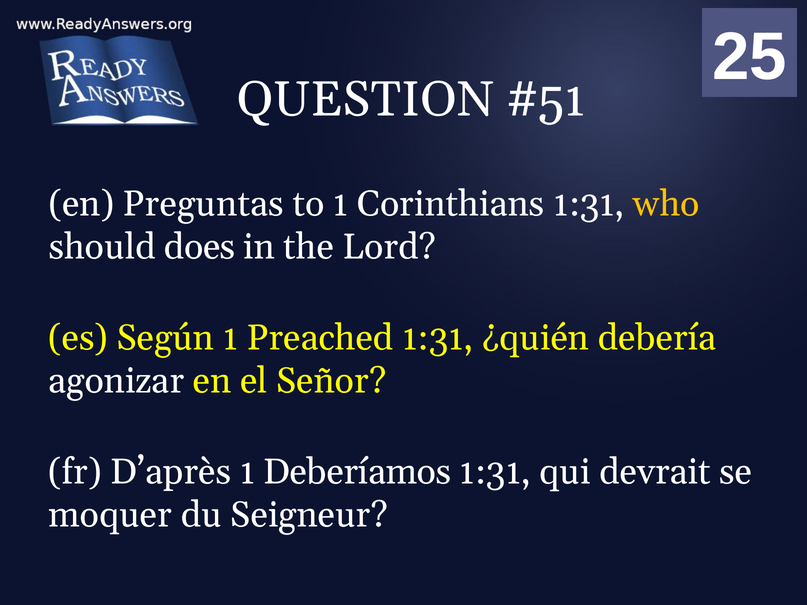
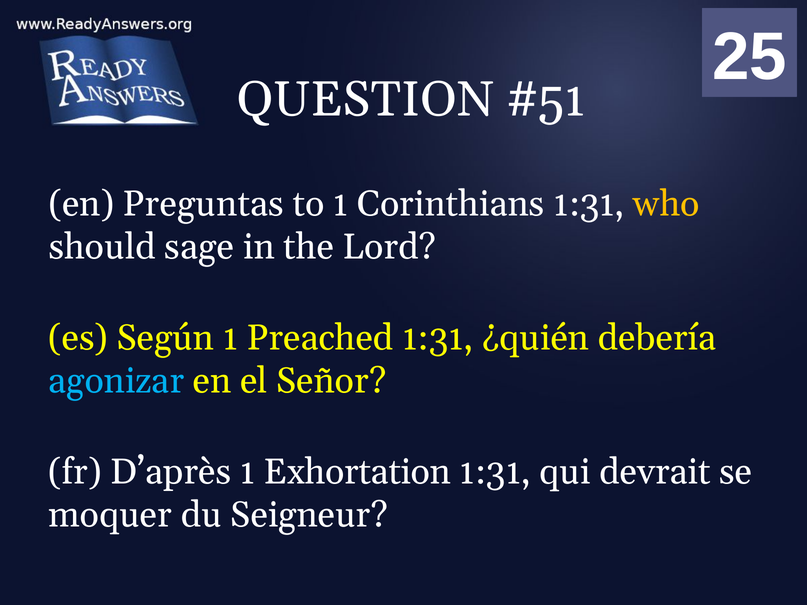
does: does -> sage (199, 247)
agonizar colour: white -> light blue (116, 381)
Deberíamos: Deberíamos -> Exhortation (357, 472)
